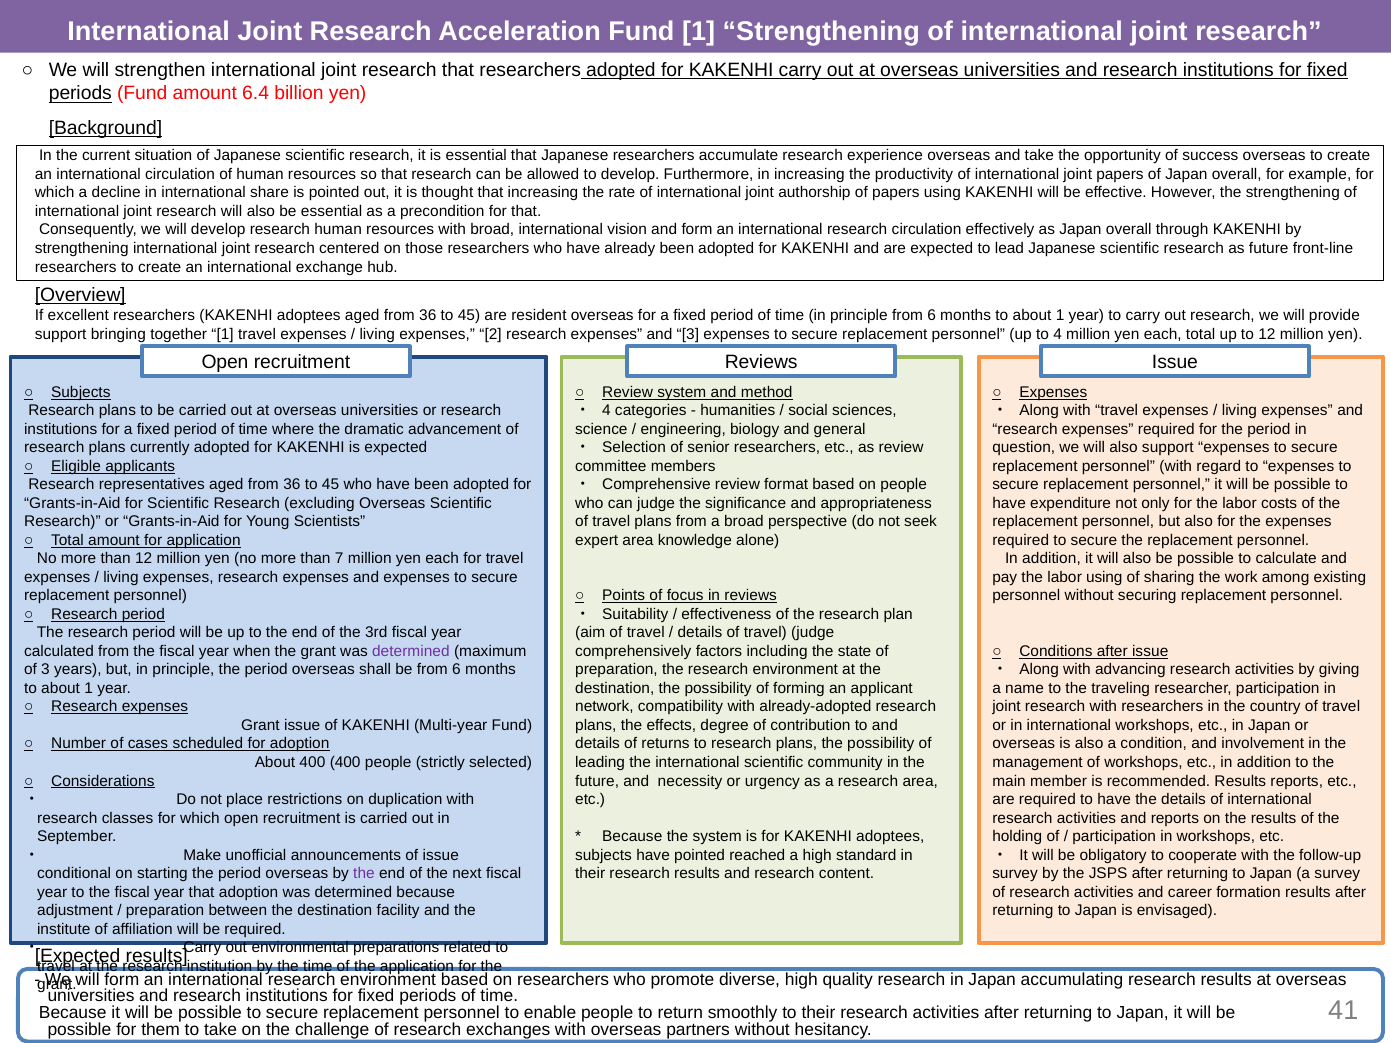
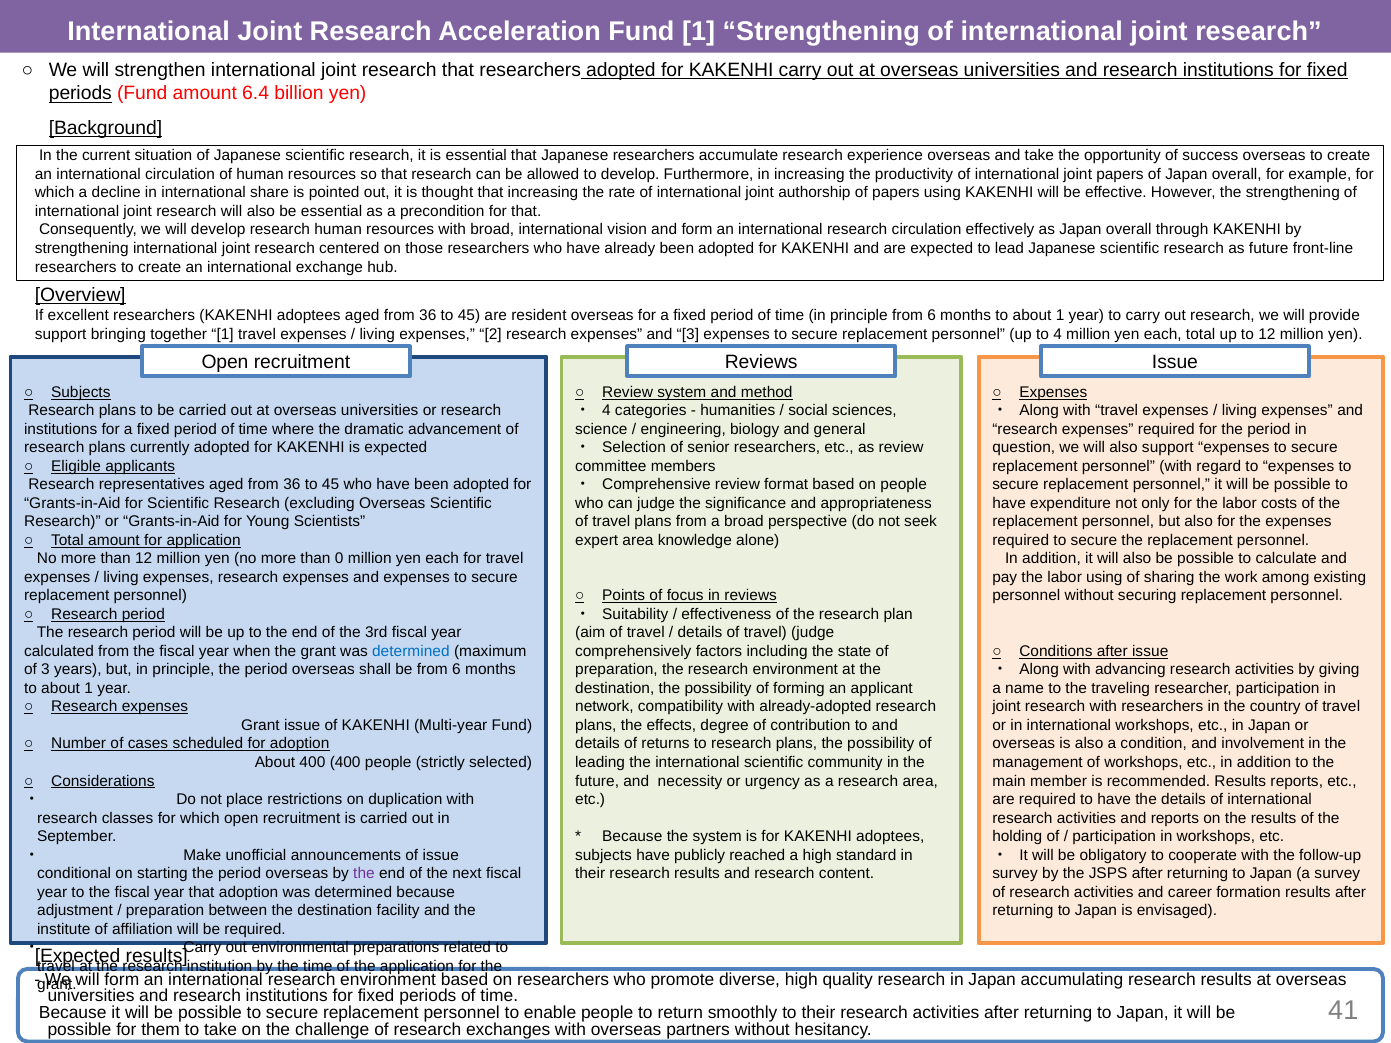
7: 7 -> 0 (339, 559)
determined colour: purple -> blue (411, 652)
have pointed: pointed -> publicly (700, 855)
